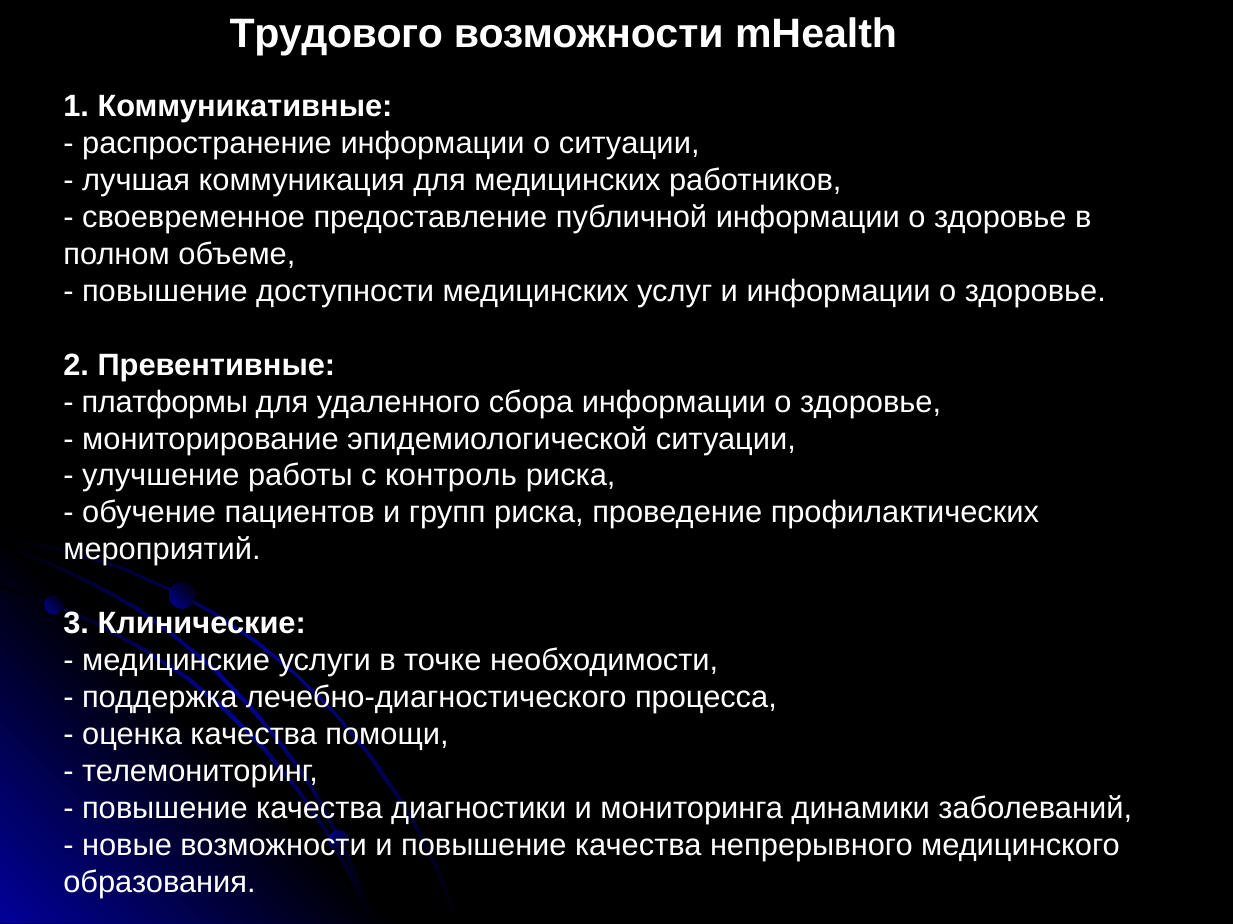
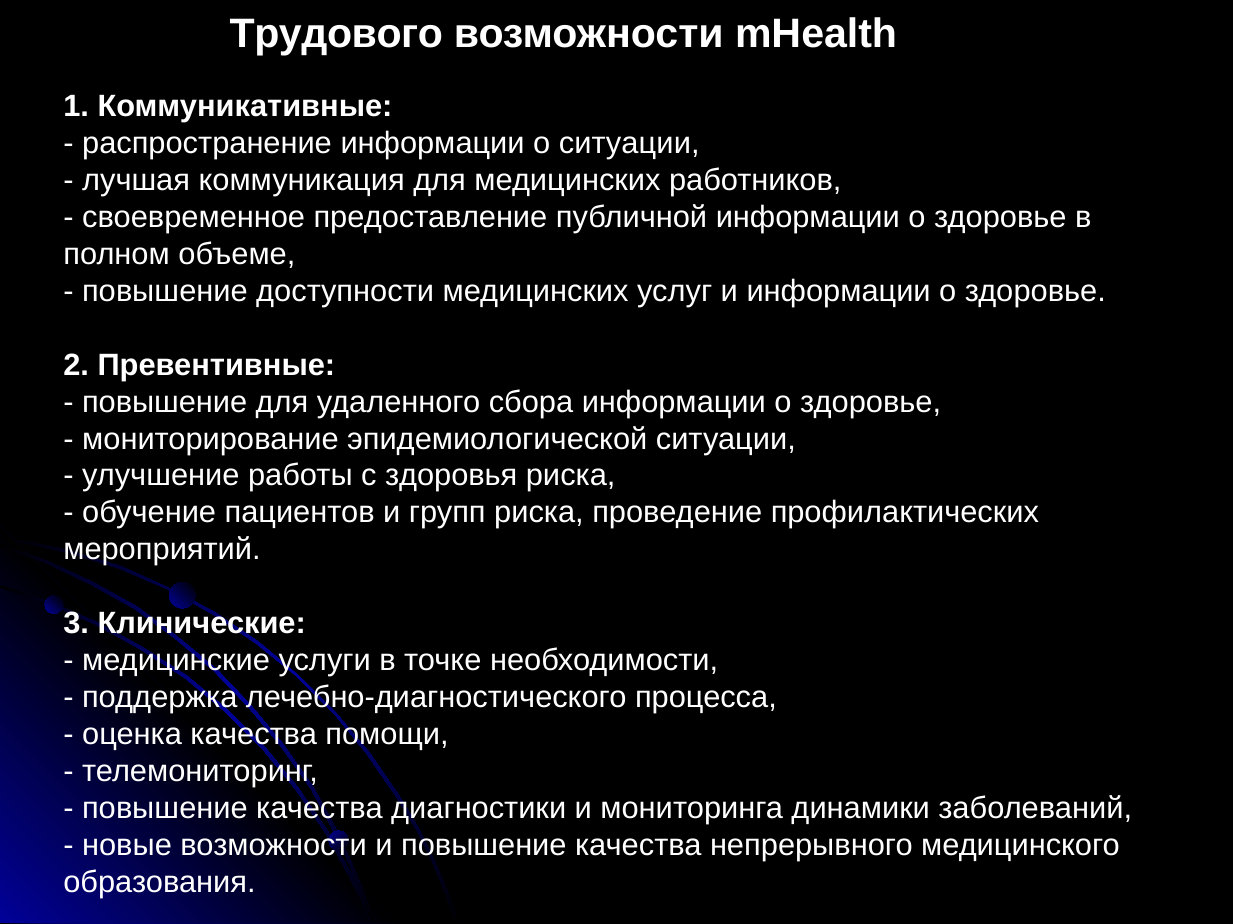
платформы: платформы -> повышение (165, 402)
контроль: контроль -> здоровья (451, 476)
